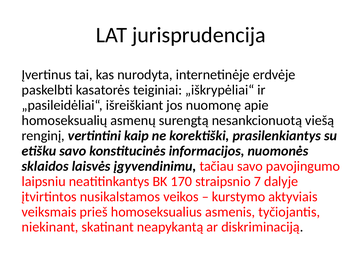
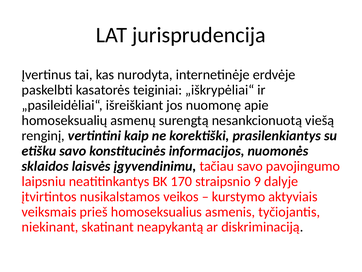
7: 7 -> 9 (257, 181)
